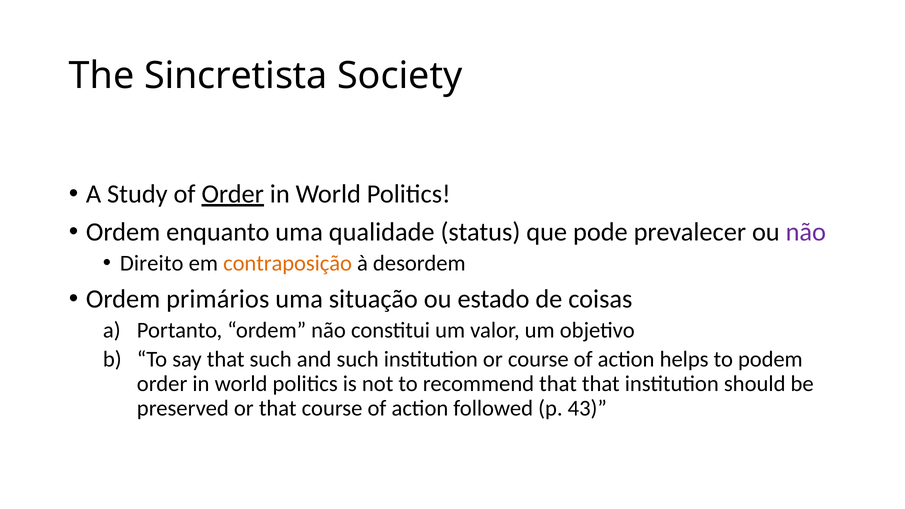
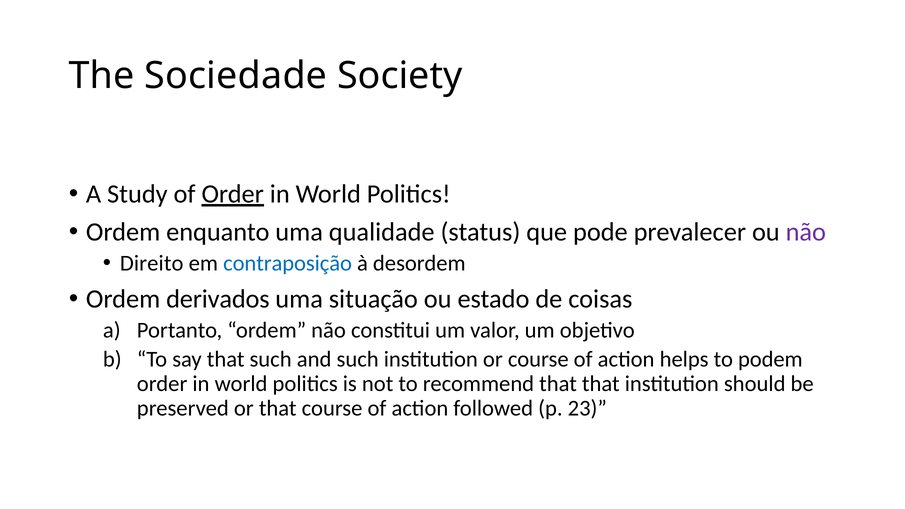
Sincretista: Sincretista -> Sociedade (236, 76)
contraposição colour: orange -> blue (288, 263)
primários: primários -> derivados (218, 299)
43: 43 -> 23 (587, 408)
